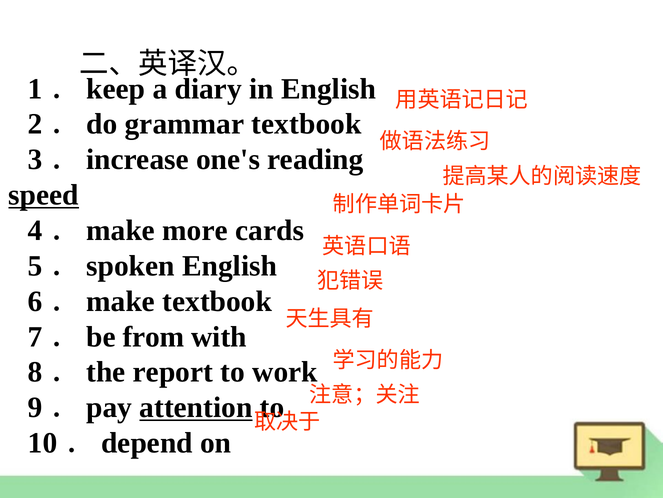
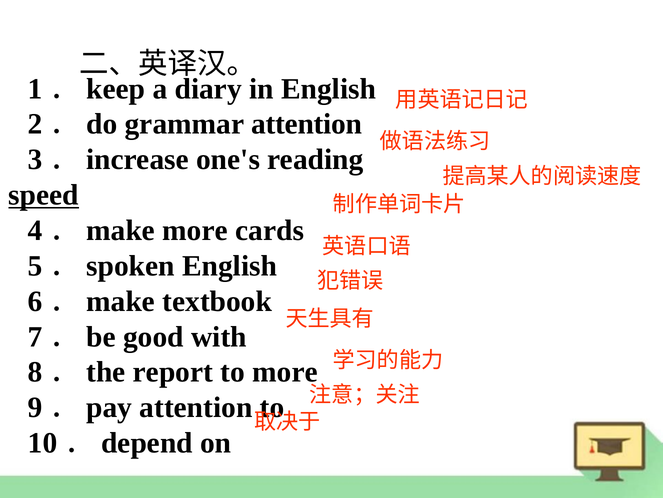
grammar textbook: textbook -> attention (307, 124)
from: from -> good (153, 336)
to work: work -> more (285, 372)
attention underline: present -> none (196, 407)
